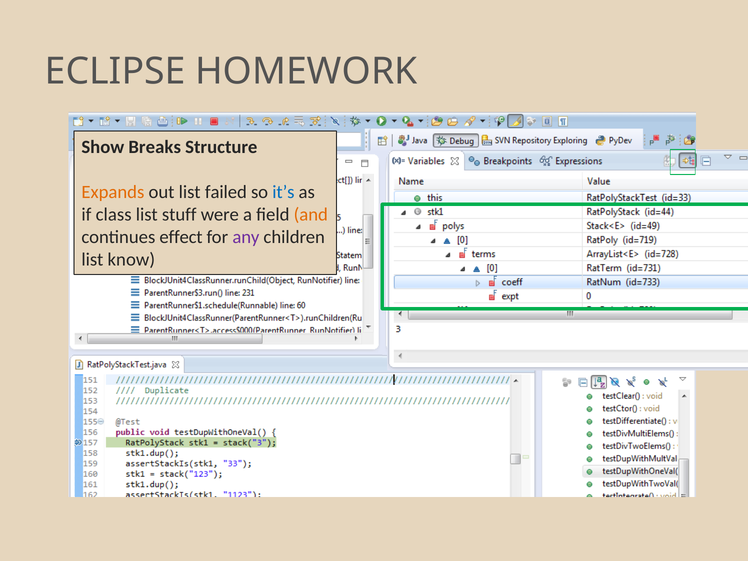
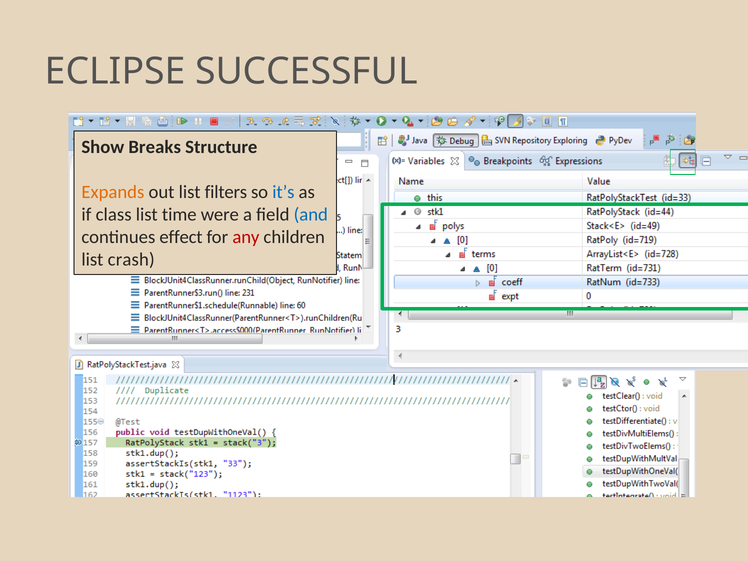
HOMEWORK: HOMEWORK -> SUCCESSFUL (306, 71)
failed: failed -> filters (226, 192)
stuff: stuff -> time (179, 214)
and colour: orange -> blue (311, 214)
any colour: purple -> red (246, 237)
know: know -> crash (131, 259)
